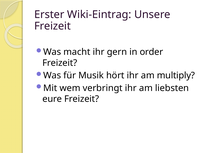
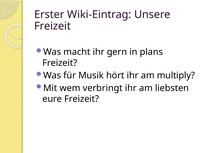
order: order -> plans (151, 52)
